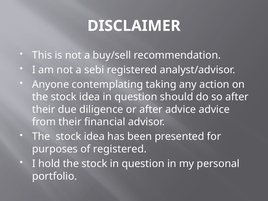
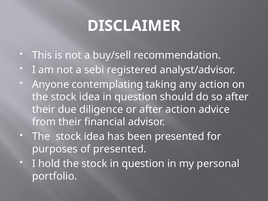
after advice: advice -> action (181, 109)
of registered: registered -> presented (120, 149)
